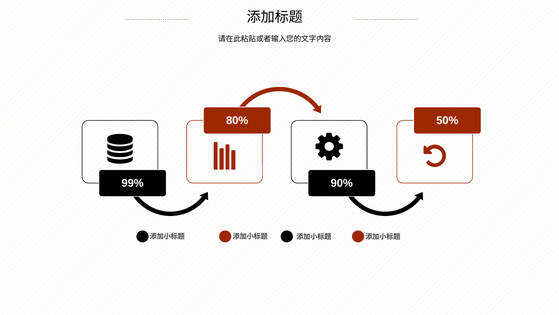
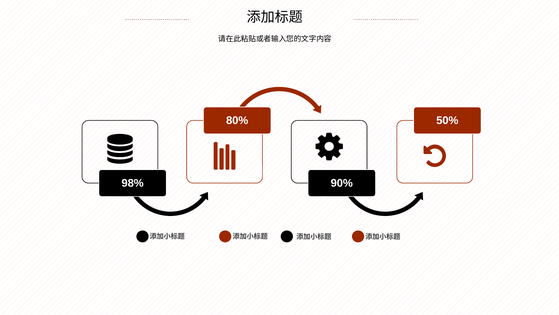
99%: 99% -> 98% (133, 183)
